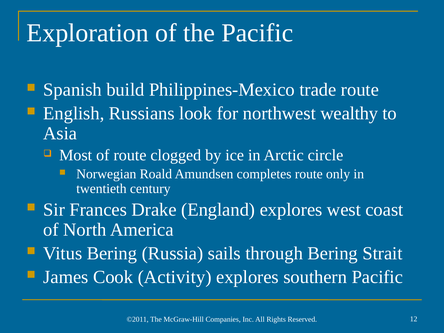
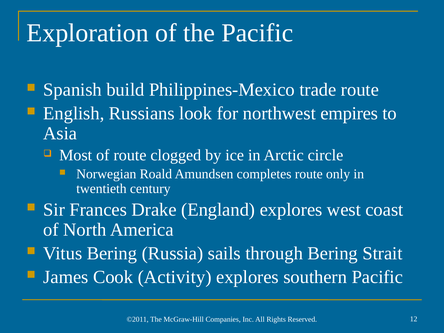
wealthy: wealthy -> empires (349, 113)
